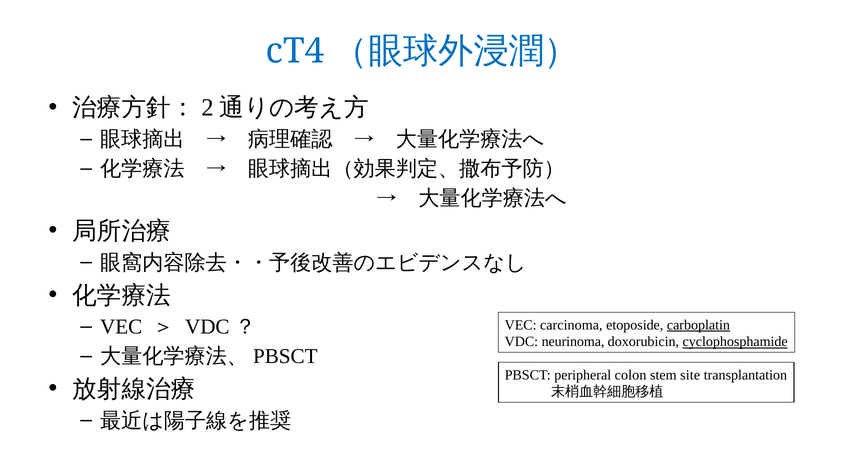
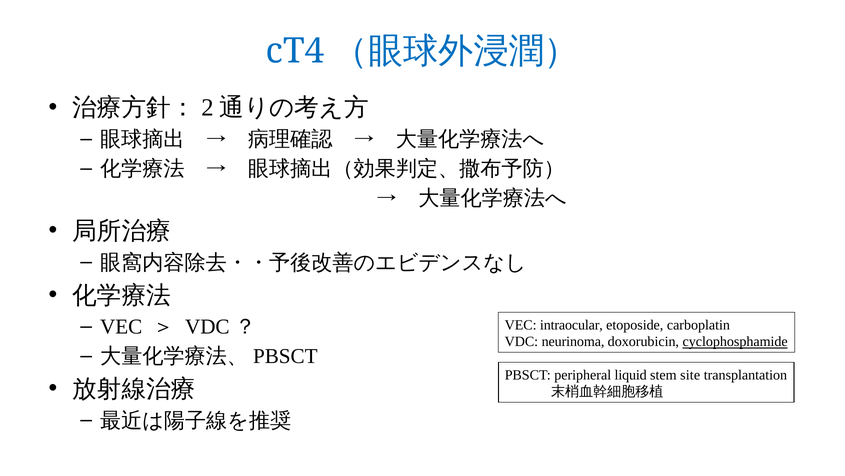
carcinoma: carcinoma -> intraocular (571, 324)
carboplatin underline: present -> none (698, 324)
colon: colon -> liquid (631, 374)
